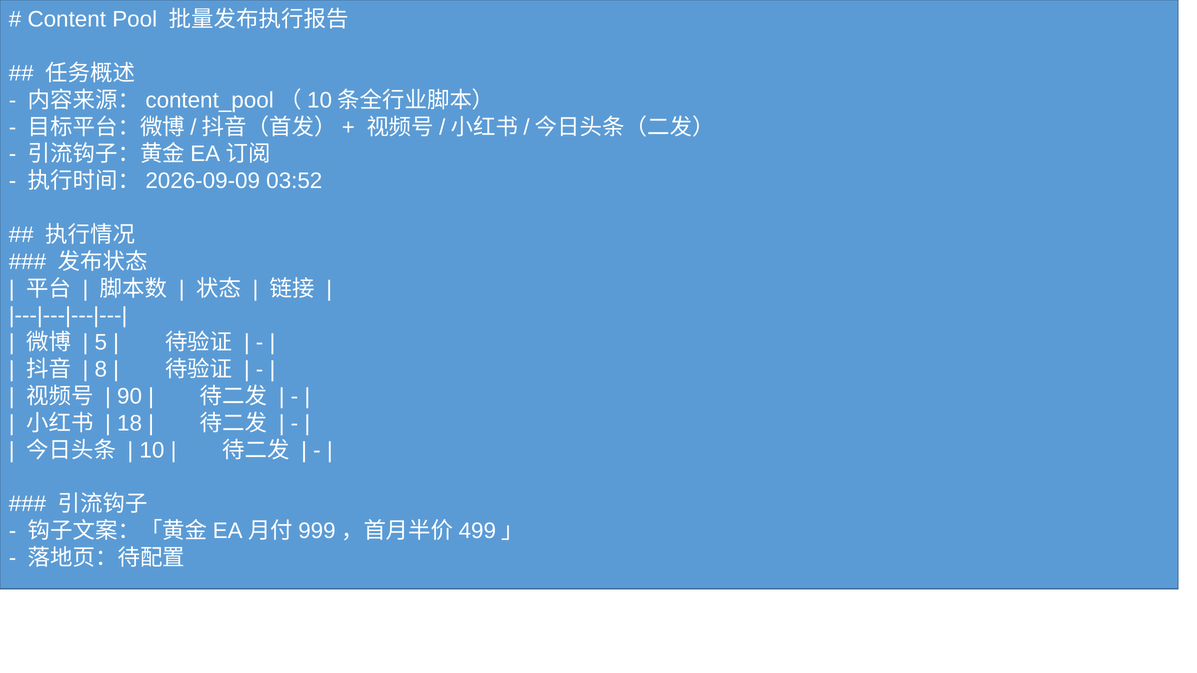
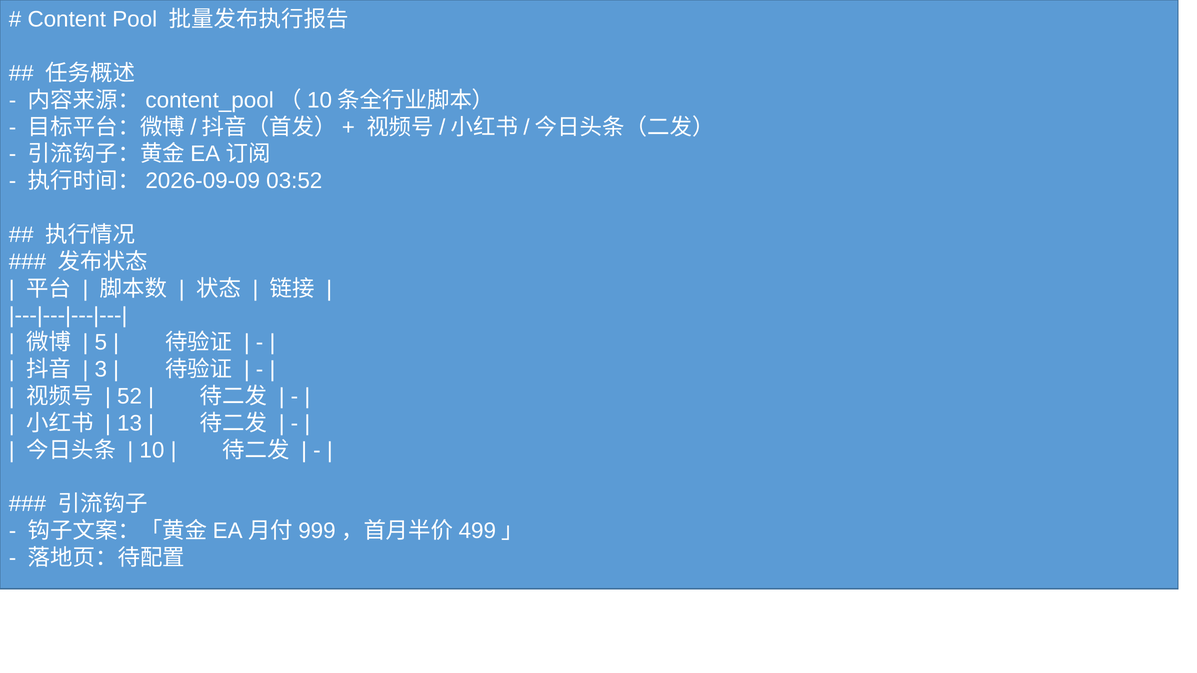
8: 8 -> 3 (101, 370)
90: 90 -> 52 (129, 397)
18: 18 -> 13 (129, 423)
